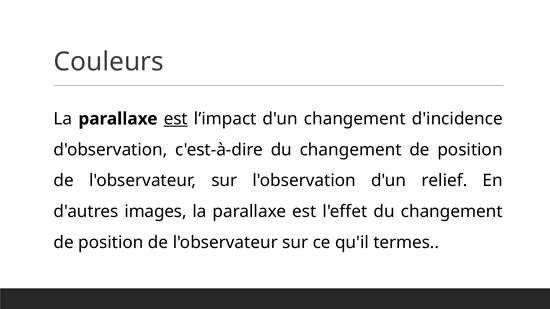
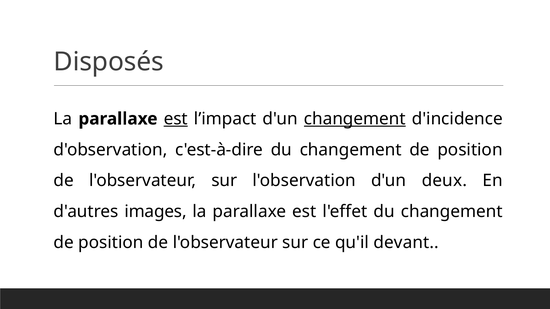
Couleurs: Couleurs -> Disposés (109, 62)
changement underline: none -> present (355, 119)
relief: relief -> deux (444, 181)
termes: termes -> devant (406, 243)
